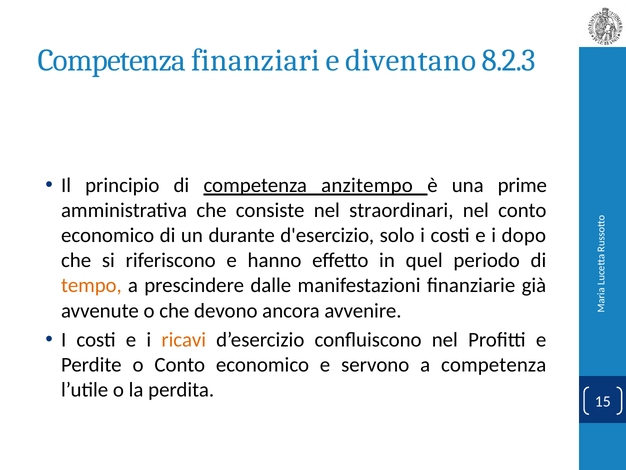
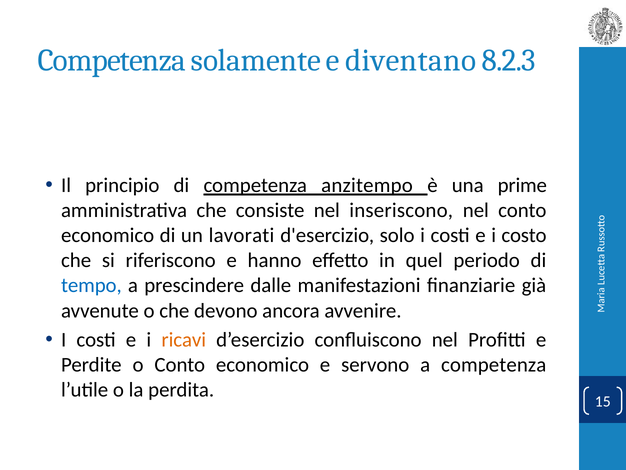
finanziari: finanziari -> solamente (256, 60)
straordinari: straordinari -> inseriscono (401, 210)
durante: durante -> lavorati (241, 235)
dopo: dopo -> costo (524, 235)
tempo colour: orange -> blue (91, 285)
